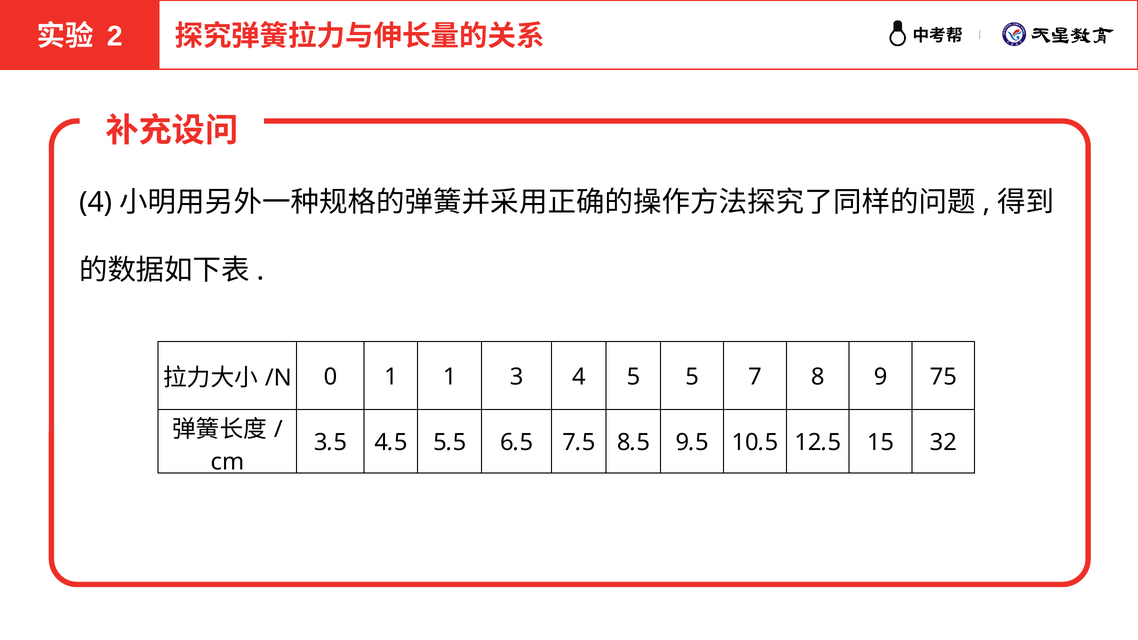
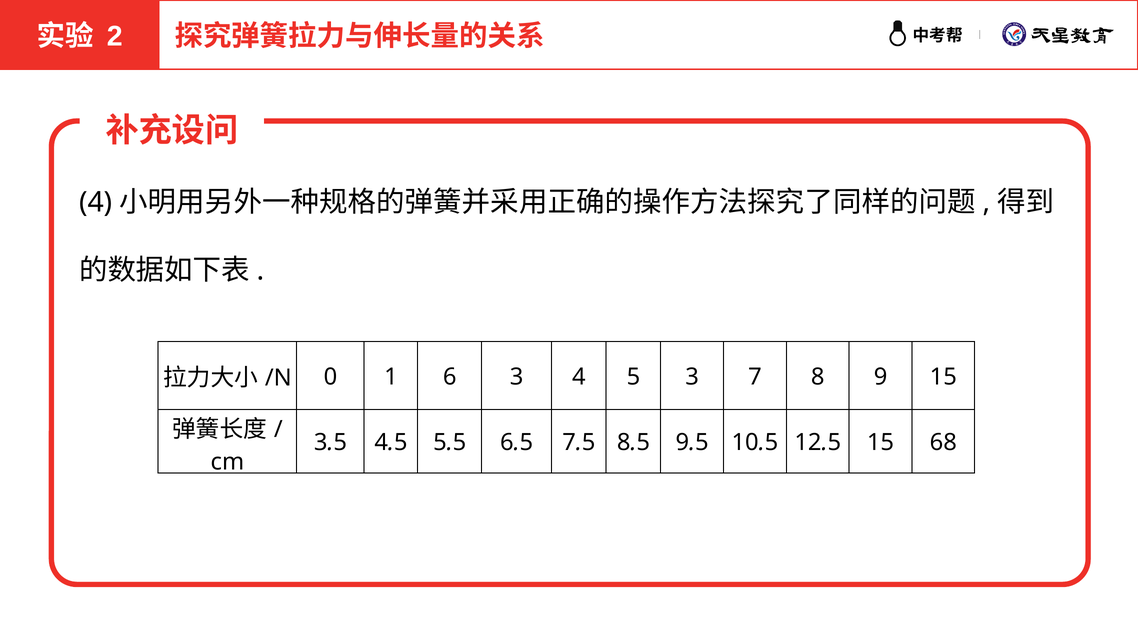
1 1: 1 -> 6 (450, 377)
5 5: 5 -> 3 (692, 377)
9 75: 75 -> 15 (943, 377)
32: 32 -> 68 (943, 443)
